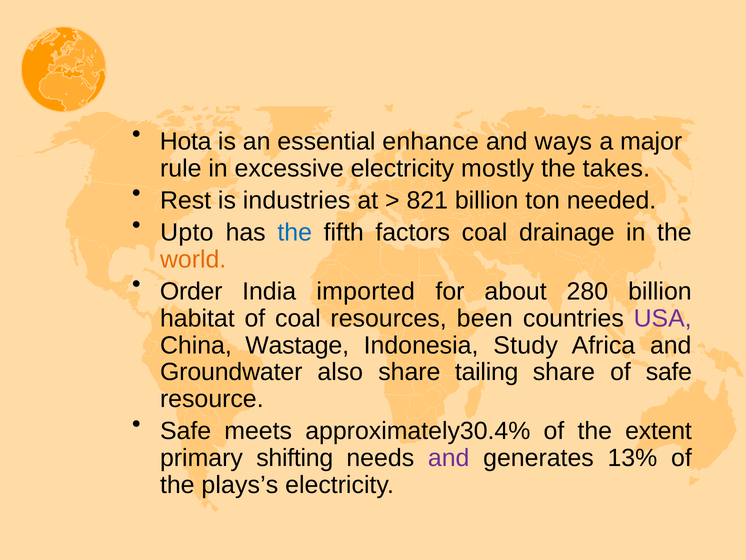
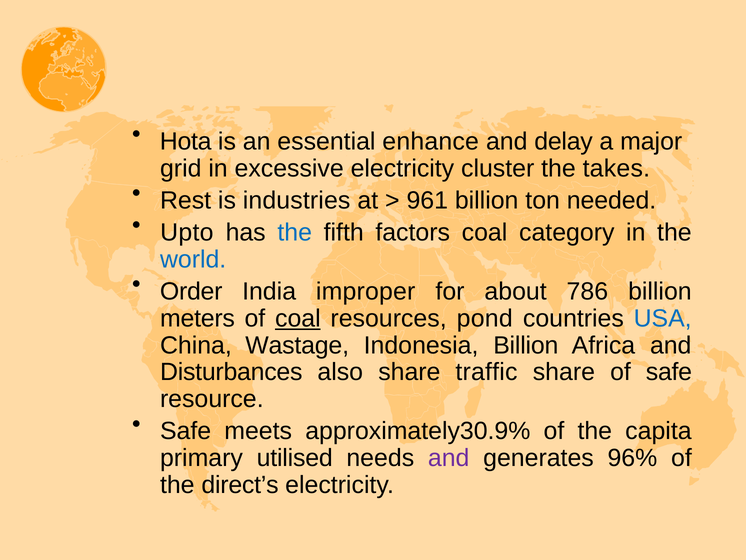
ways: ways -> delay (564, 141)
rule: rule -> grid (181, 168)
mostly: mostly -> cluster (498, 168)
821: 821 -> 961 (427, 200)
drainage: drainage -> category (567, 232)
world colour: orange -> blue (193, 259)
imported: imported -> improper (366, 291)
280: 280 -> 786 (587, 291)
habitat: habitat -> meters (197, 318)
coal underline: none -> present (298, 318)
been: been -> pond (485, 318)
USA colour: purple -> blue (663, 318)
Indonesia Study: Study -> Billion (526, 345)
Groundwater: Groundwater -> Disturbances (231, 372)
tailing: tailing -> traffic (486, 372)
approximately30.4%: approximately30.4% -> approximately30.9% (418, 431)
extent: extent -> capita (658, 431)
shifting: shifting -> utilised (295, 458)
13%: 13% -> 96% (632, 458)
plays’s: plays’s -> direct’s (240, 485)
